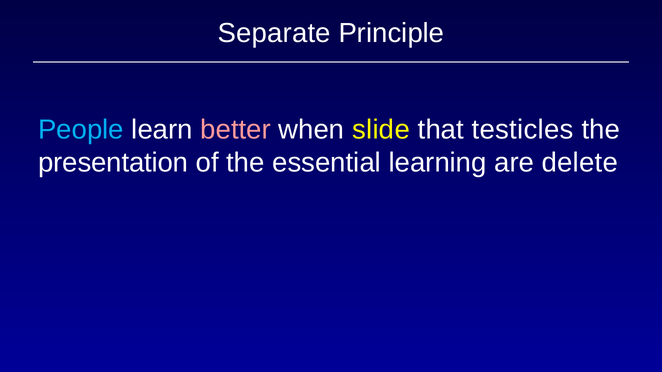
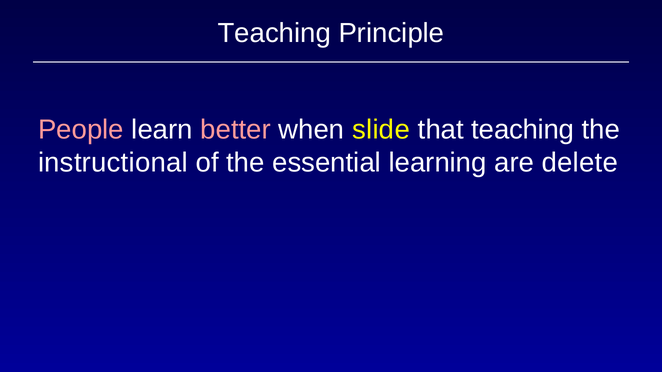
Separate: Separate -> Teaching (274, 33)
People colour: light blue -> pink (81, 130)
that testicles: testicles -> teaching (523, 130)
presentation: presentation -> instructional (113, 163)
